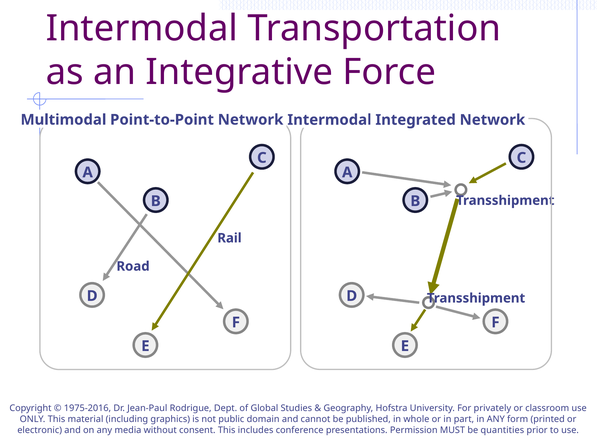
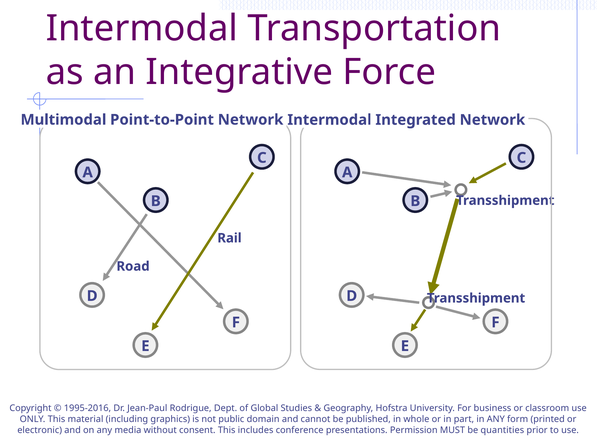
1975-2016: 1975-2016 -> 1995-2016 (87, 408)
privately: privately -> business (492, 408)
